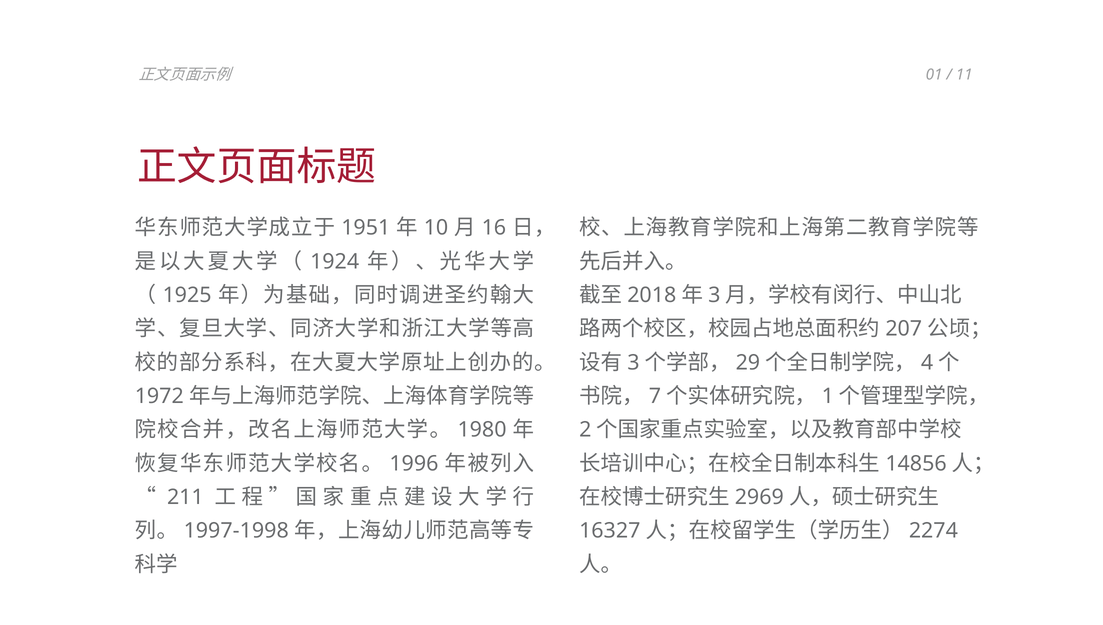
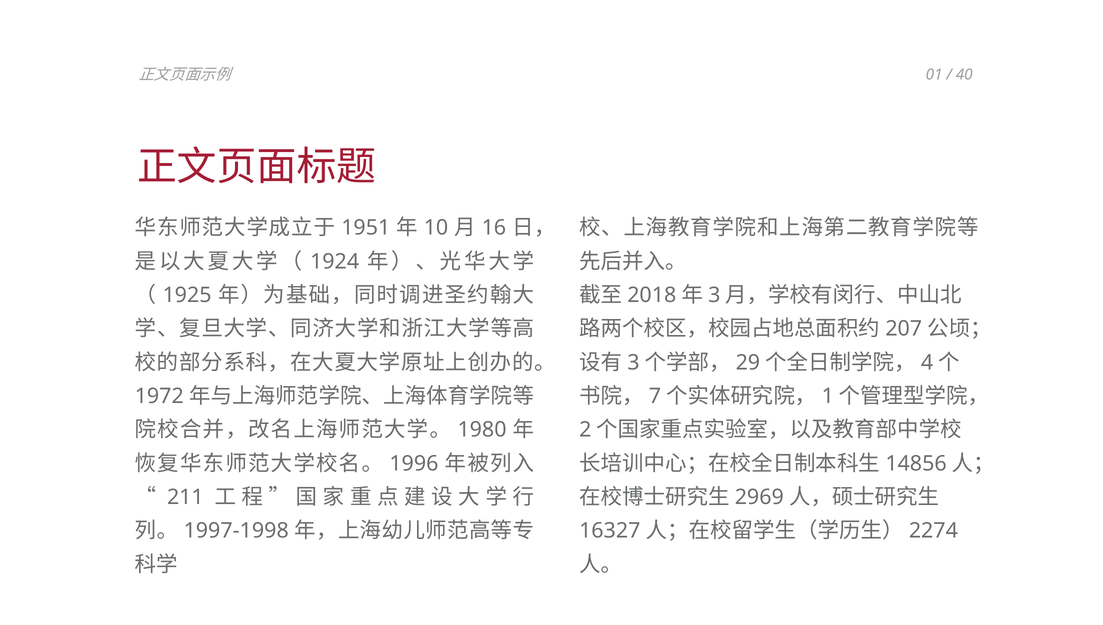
11: 11 -> 40 (964, 75)
